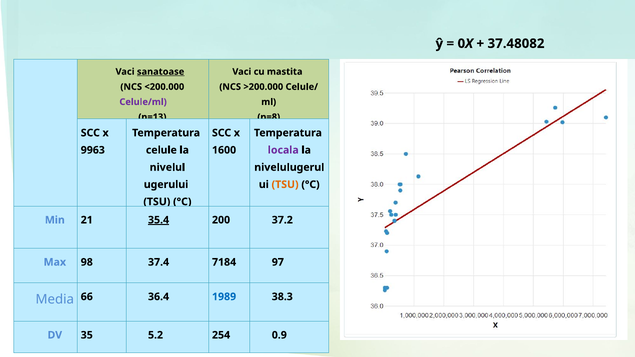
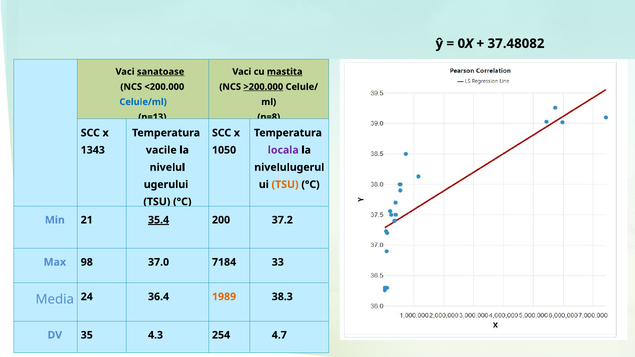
mastita underline: none -> present (285, 72)
>200.000 underline: none -> present (263, 87)
Celule/ml colour: purple -> blue (143, 102)
9963: 9963 -> 1343 (93, 150)
celule: celule -> vacile (161, 150)
1600: 1600 -> 1050 (224, 150)
37.4: 37.4 -> 37.0 (159, 262)
97: 97 -> 33 (278, 262)
66: 66 -> 24 (87, 297)
1989 colour: blue -> orange (224, 297)
5.2: 5.2 -> 4.3 (156, 335)
0.9: 0.9 -> 4.7 (279, 335)
